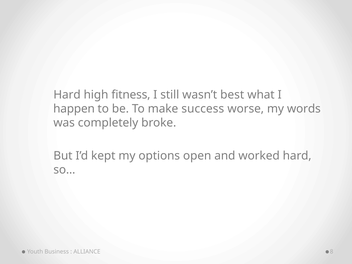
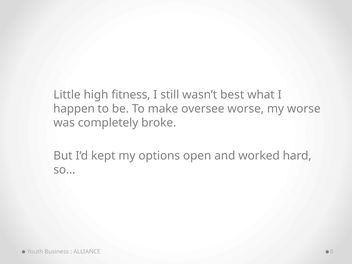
Hard: Hard -> Little (67, 95)
success: success -> oversee (203, 109)
my words: words -> worse (304, 109)
